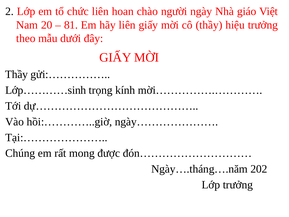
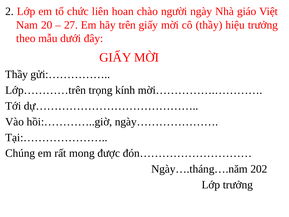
81: 81 -> 27 (71, 25)
hãy liên: liên -> trên (127, 25)
Lớp…………sinh: Lớp…………sinh -> Lớp…………trên (46, 90)
